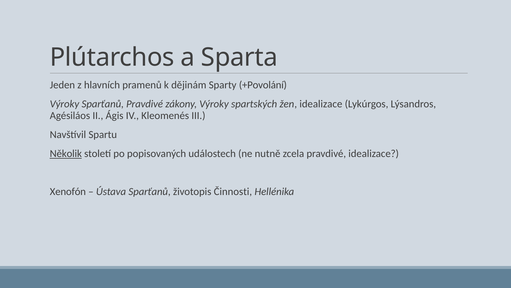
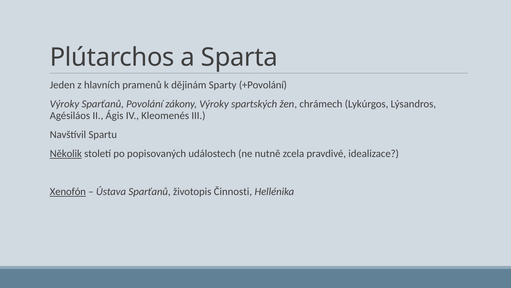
Sparťanů Pravdivé: Pravdivé -> Povolání (145, 104)
žen idealizace: idealizace -> chrámech (321, 104)
Xenofón underline: none -> present (68, 191)
